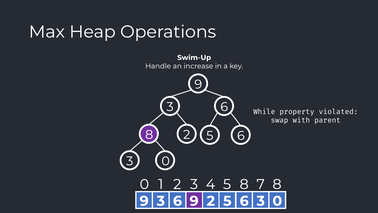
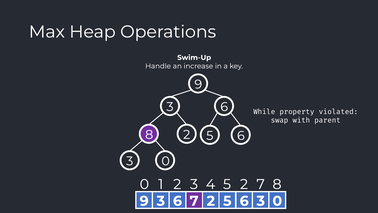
5 8: 8 -> 2 (244, 184)
6 9: 9 -> 7 (194, 201)
